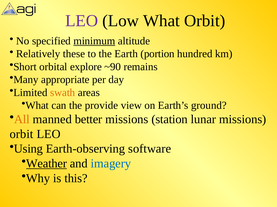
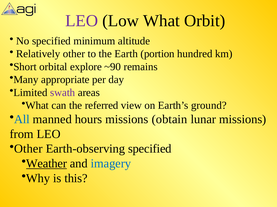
minimum underline: present -> none (94, 41)
Relatively these: these -> other (74, 54)
swath colour: orange -> purple (63, 93)
provide: provide -> referred (102, 106)
All colour: orange -> blue (22, 120)
better: better -> hours (89, 120)
station: station -> obtain (169, 120)
orbit: orbit -> from (22, 134)
Using: Using -> Other (28, 149)
Earth-observing software: software -> specified (150, 149)
